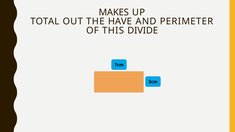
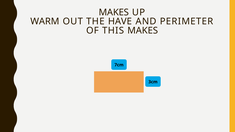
TOTAL: TOTAL -> WARM (45, 21)
THIS DIVIDE: DIVIDE -> MAKES (143, 30)
